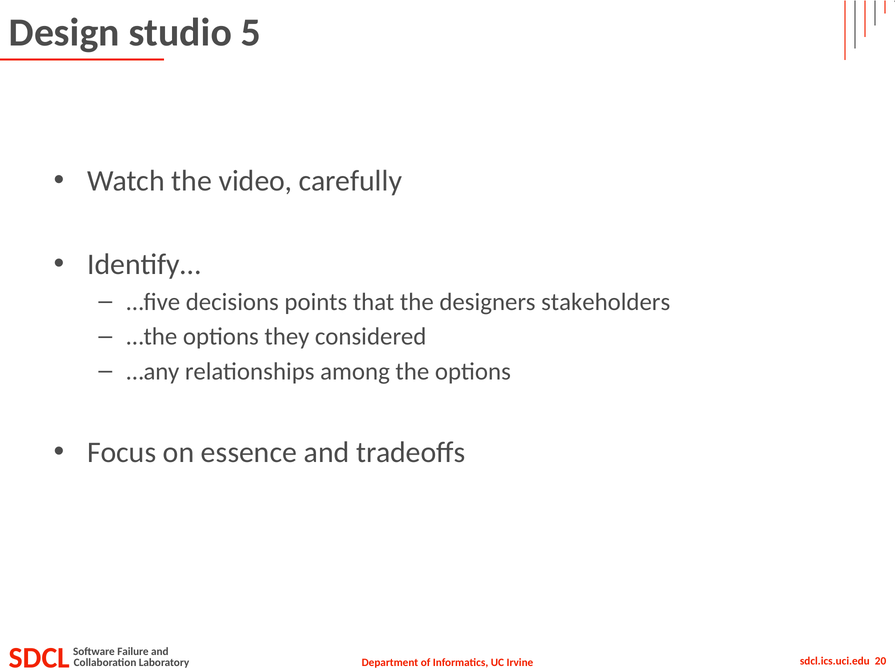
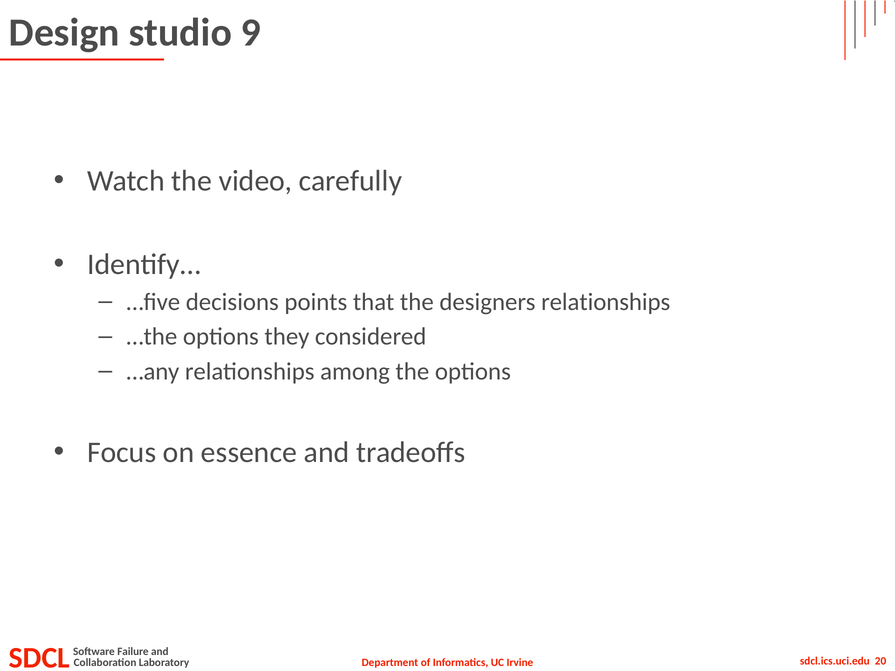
5: 5 -> 9 (251, 33)
designers stakeholders: stakeholders -> relationships (606, 302)
